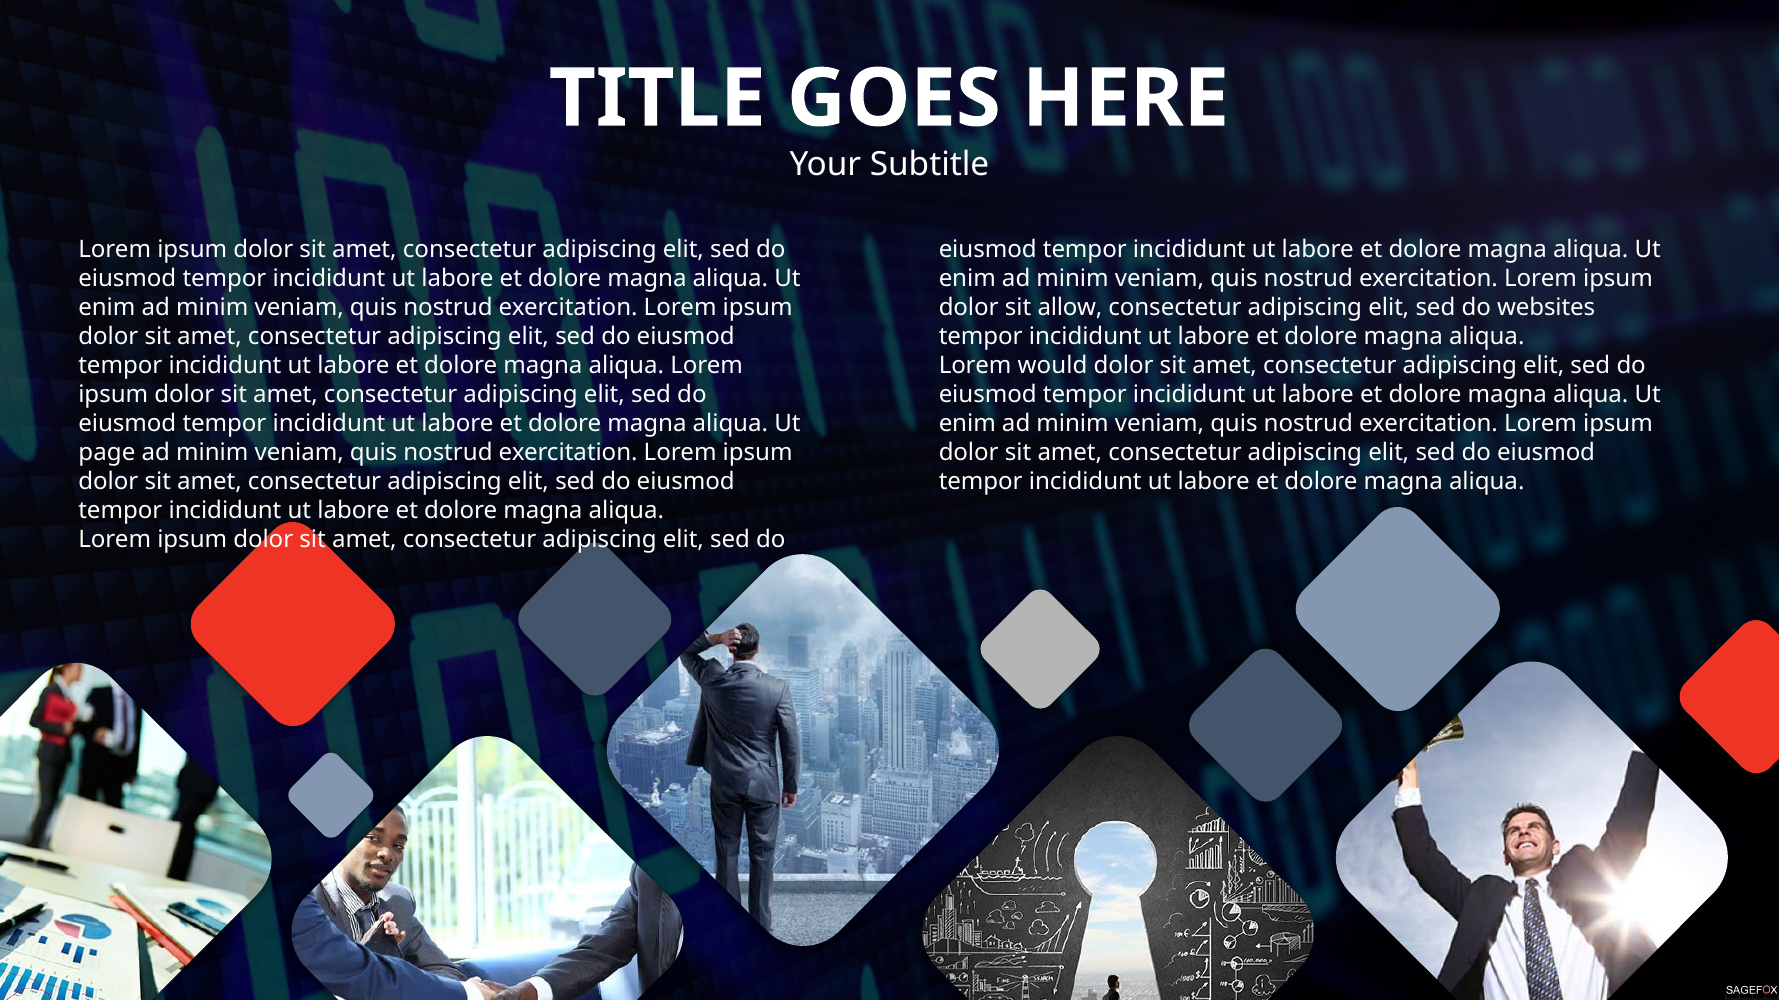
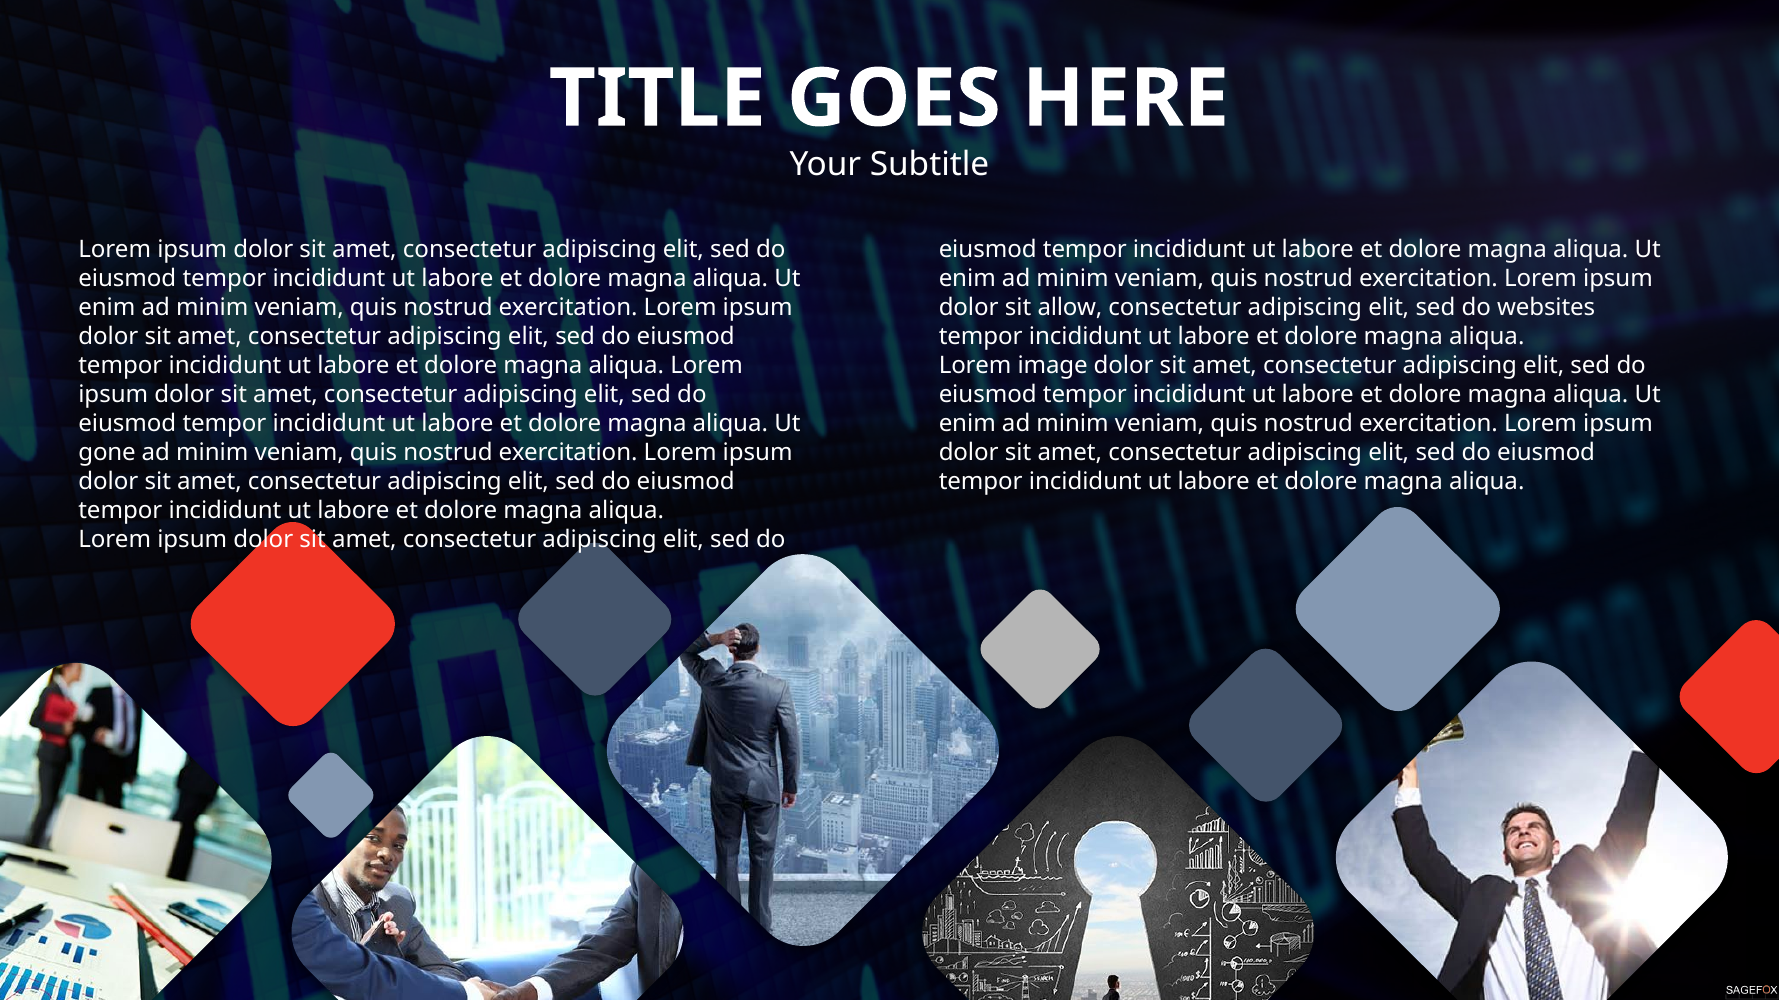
would: would -> image (1053, 366)
page: page -> gone (107, 453)
